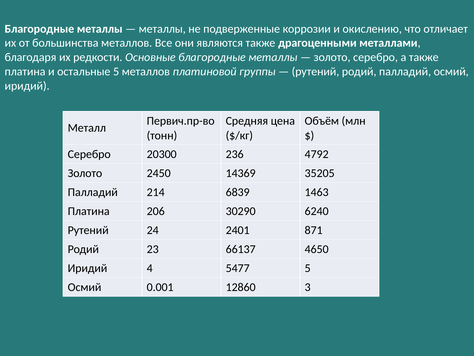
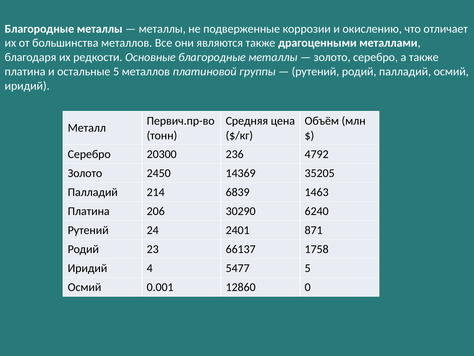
4650: 4650 -> 1758 (317, 249)
3: 3 -> 0 (308, 287)
